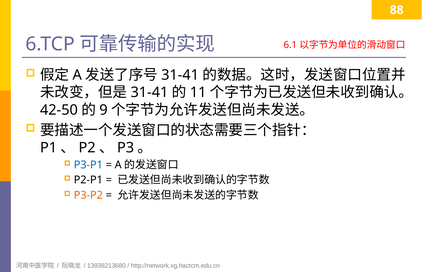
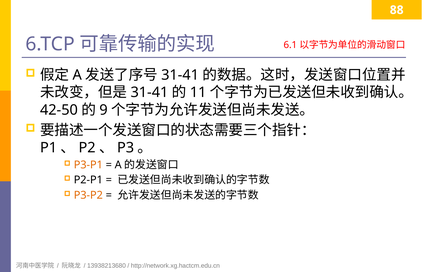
P3-P1 colour: blue -> orange (88, 165)
